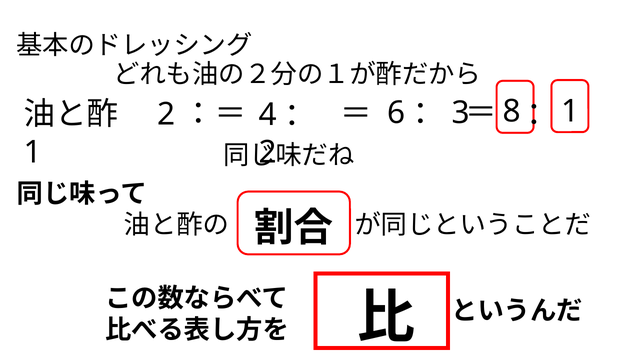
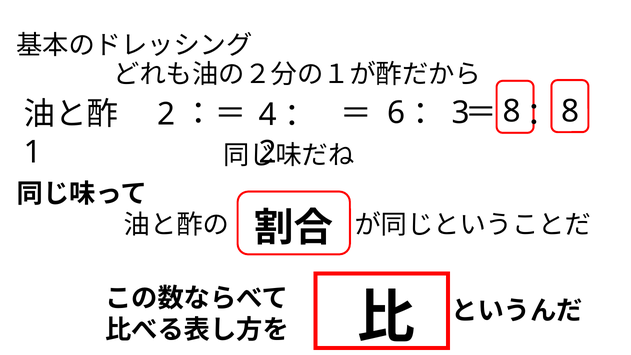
8 1: 1 -> 8 (570, 111)
